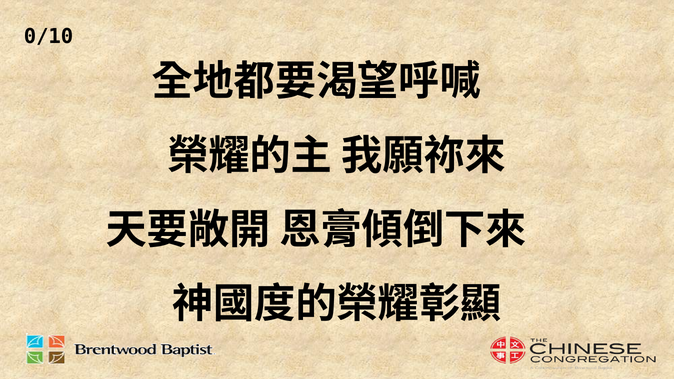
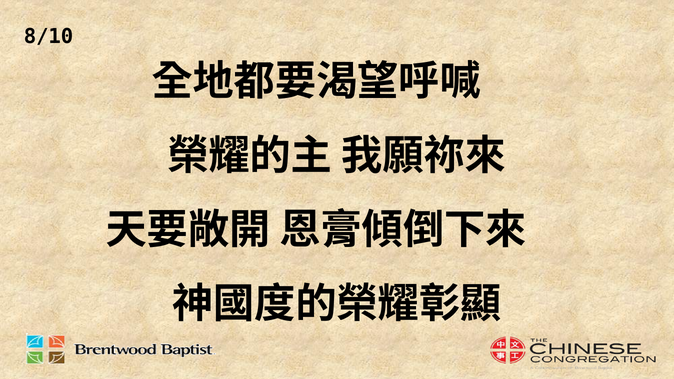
0/10: 0/10 -> 8/10 (49, 36)
